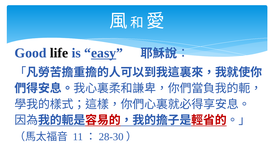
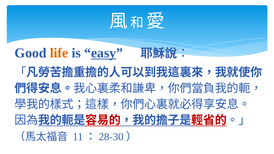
life colour: black -> orange (59, 53)
